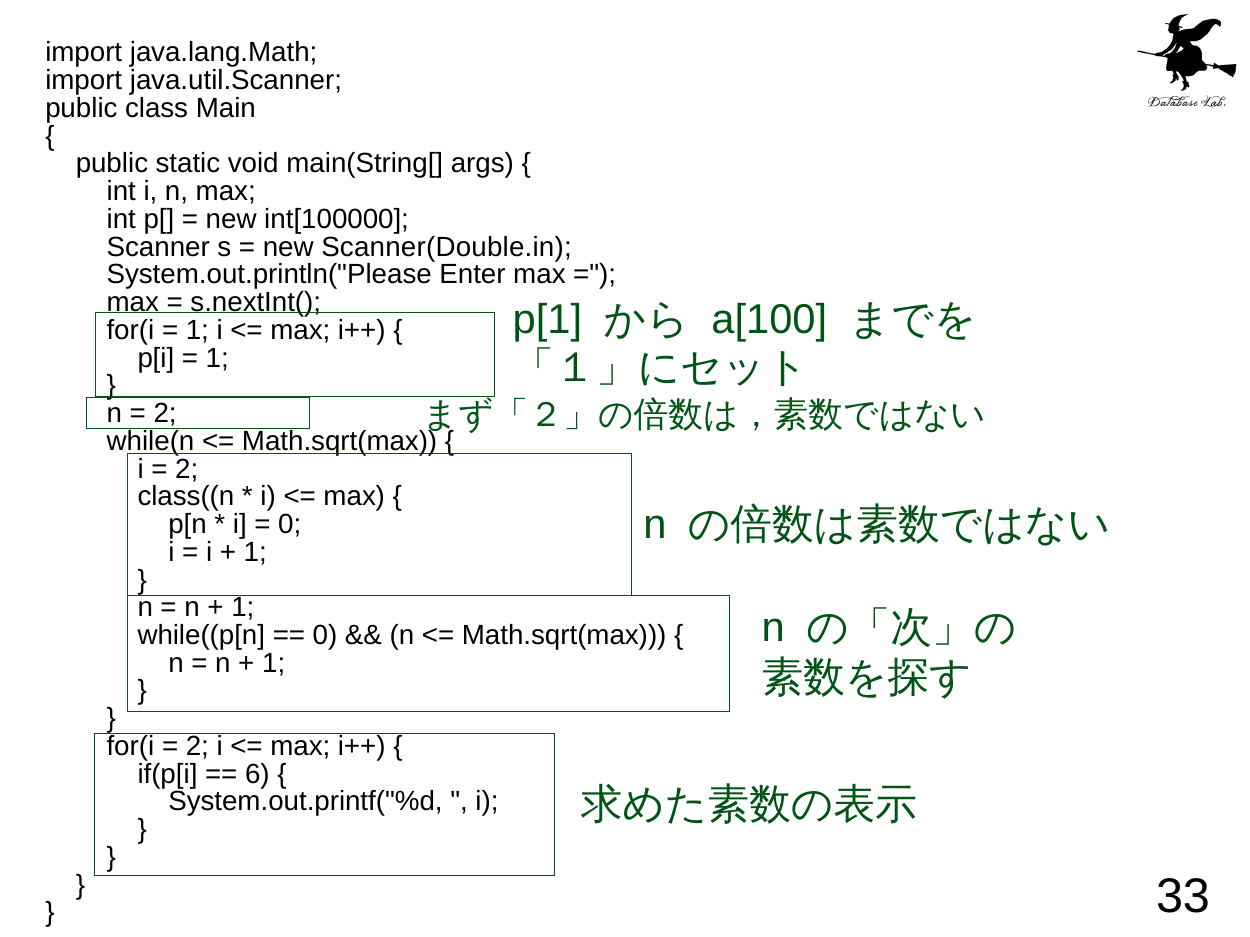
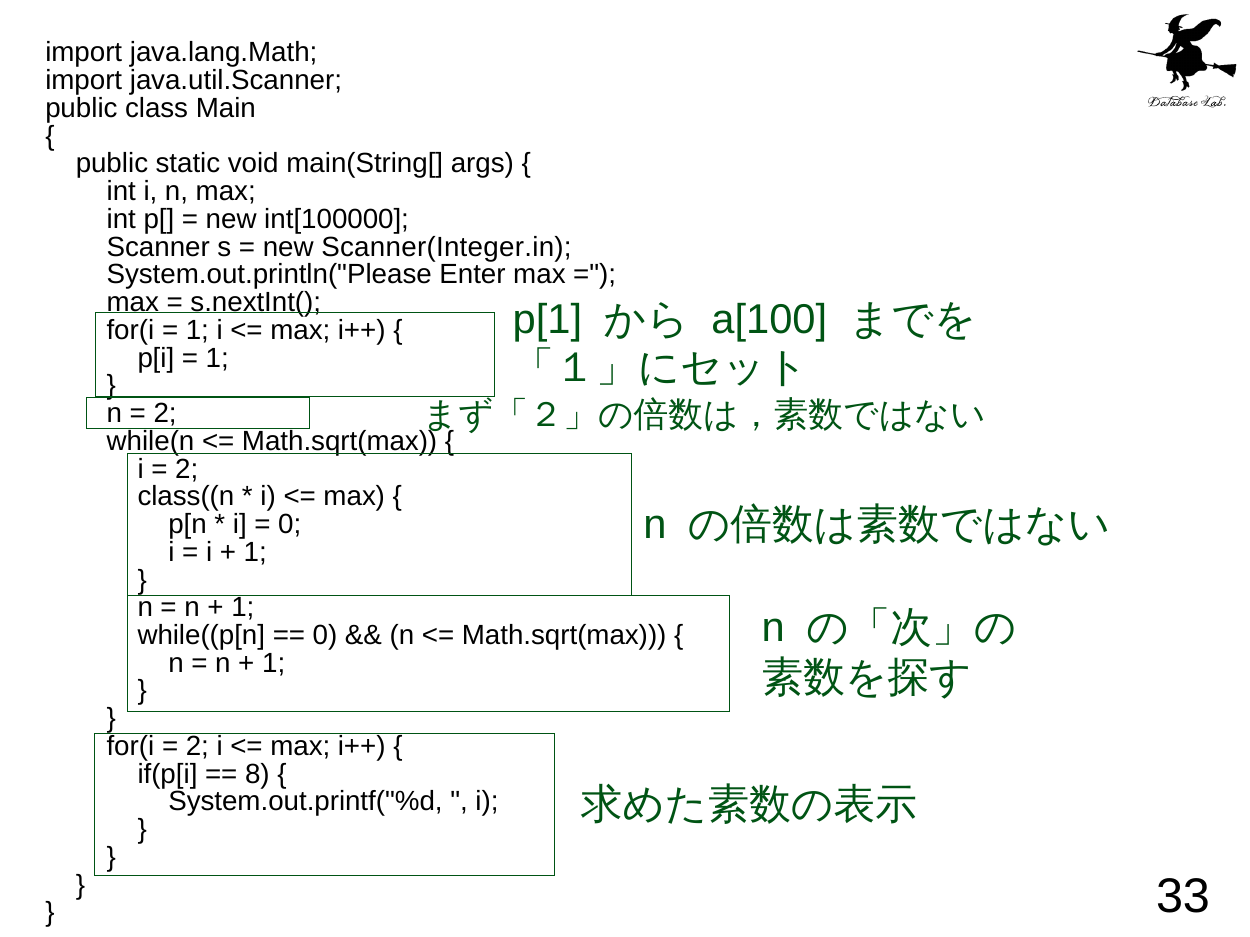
Scanner(Double.in: Scanner(Double.in -> Scanner(Integer.in (446, 247)
6: 6 -> 8 (257, 774)
